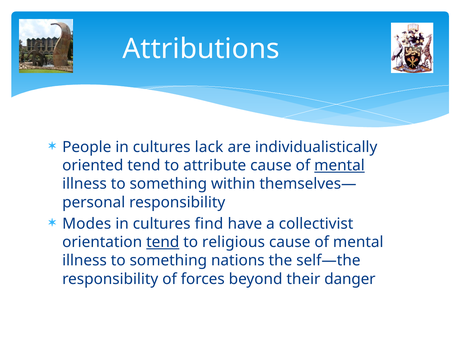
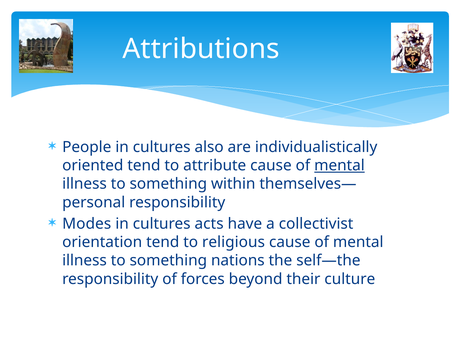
lack: lack -> also (209, 147)
find: find -> acts (209, 224)
tend underline: present -> none (163, 242)
danger: danger -> culture (350, 279)
